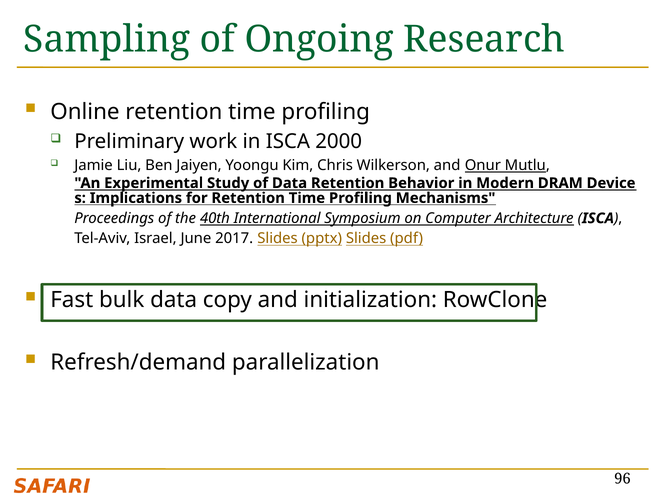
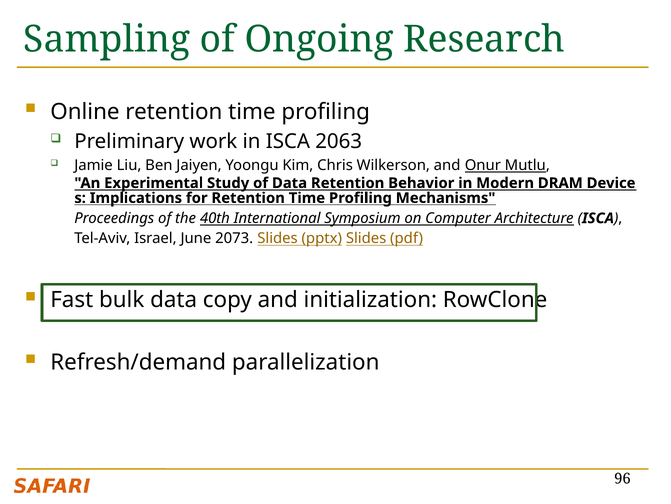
2000: 2000 -> 2063 (339, 141)
2017: 2017 -> 2073 (234, 238)
